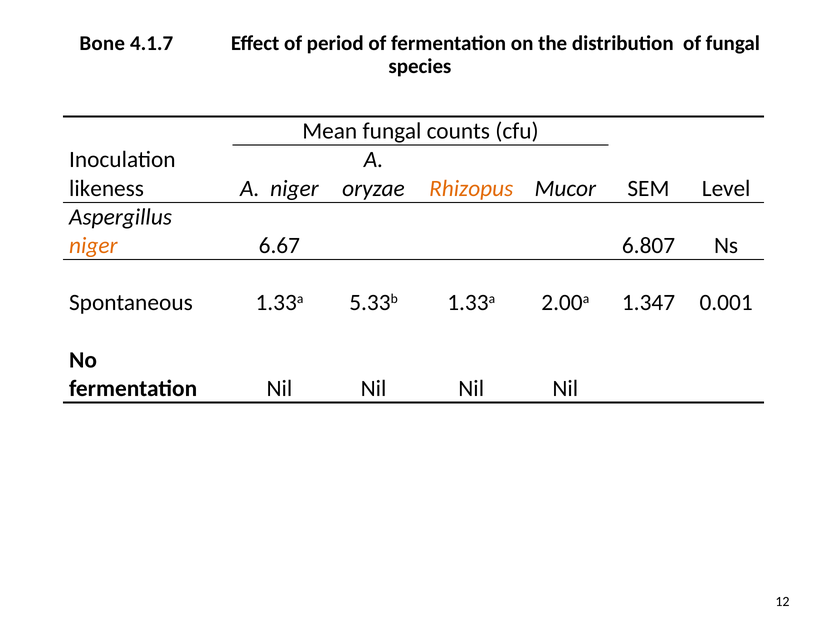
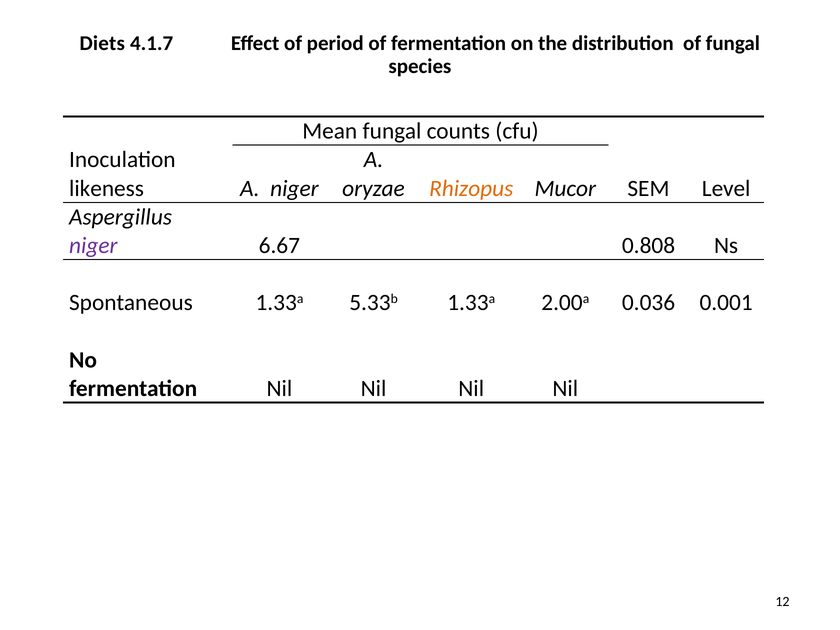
Bone: Bone -> Diets (102, 43)
niger colour: orange -> purple (93, 245)
6.807: 6.807 -> 0.808 (649, 245)
1.347: 1.347 -> 0.036 (649, 303)
